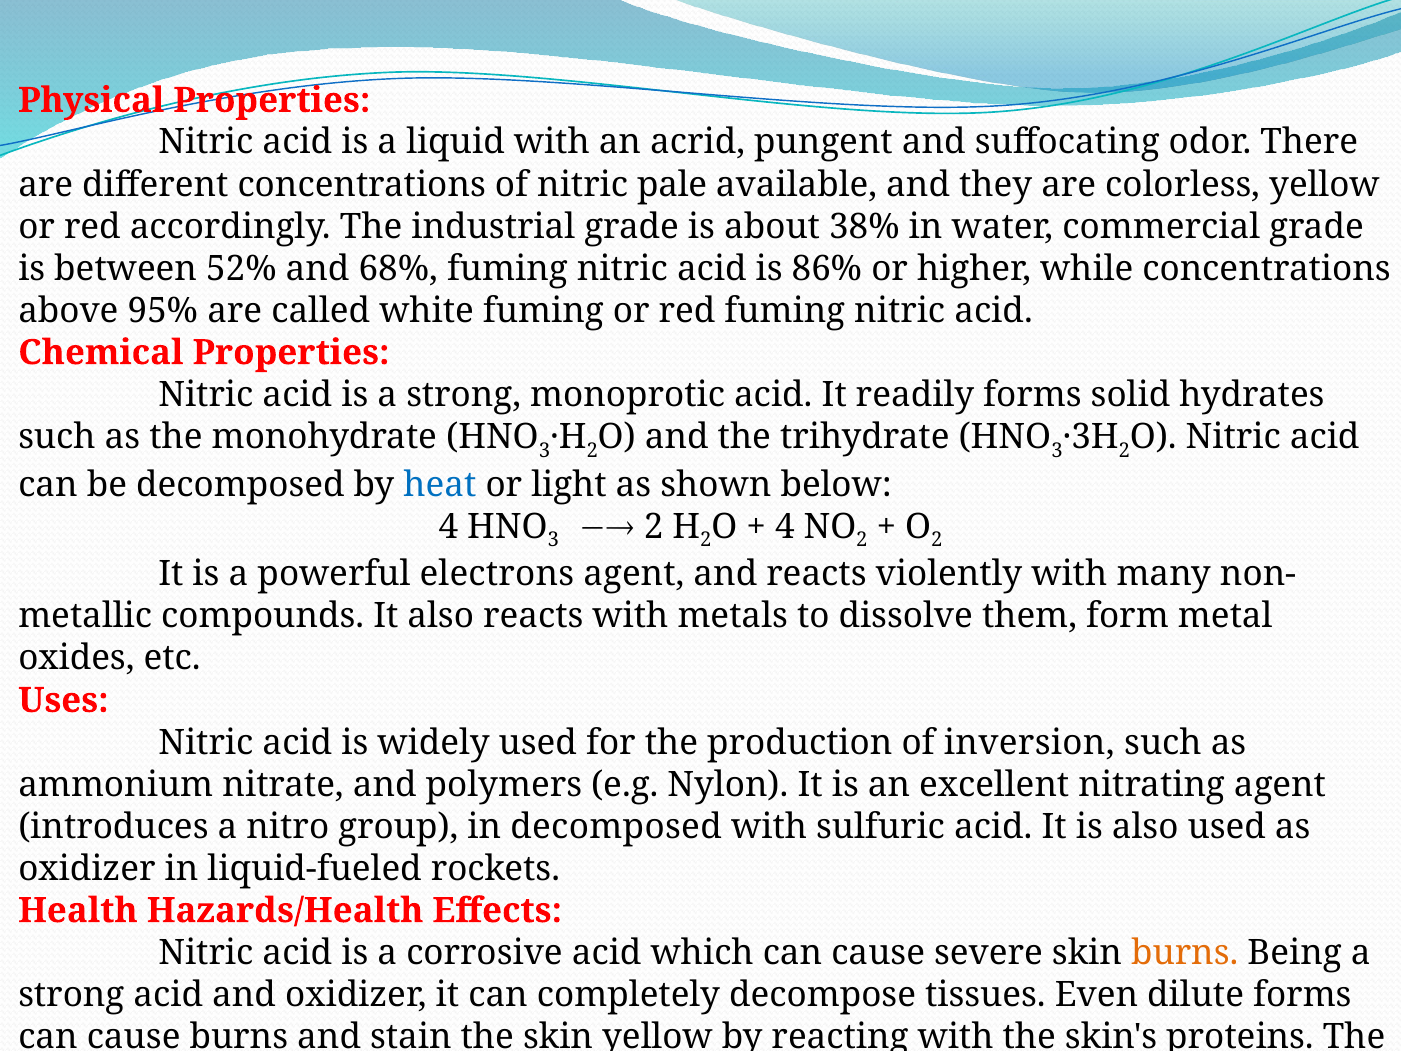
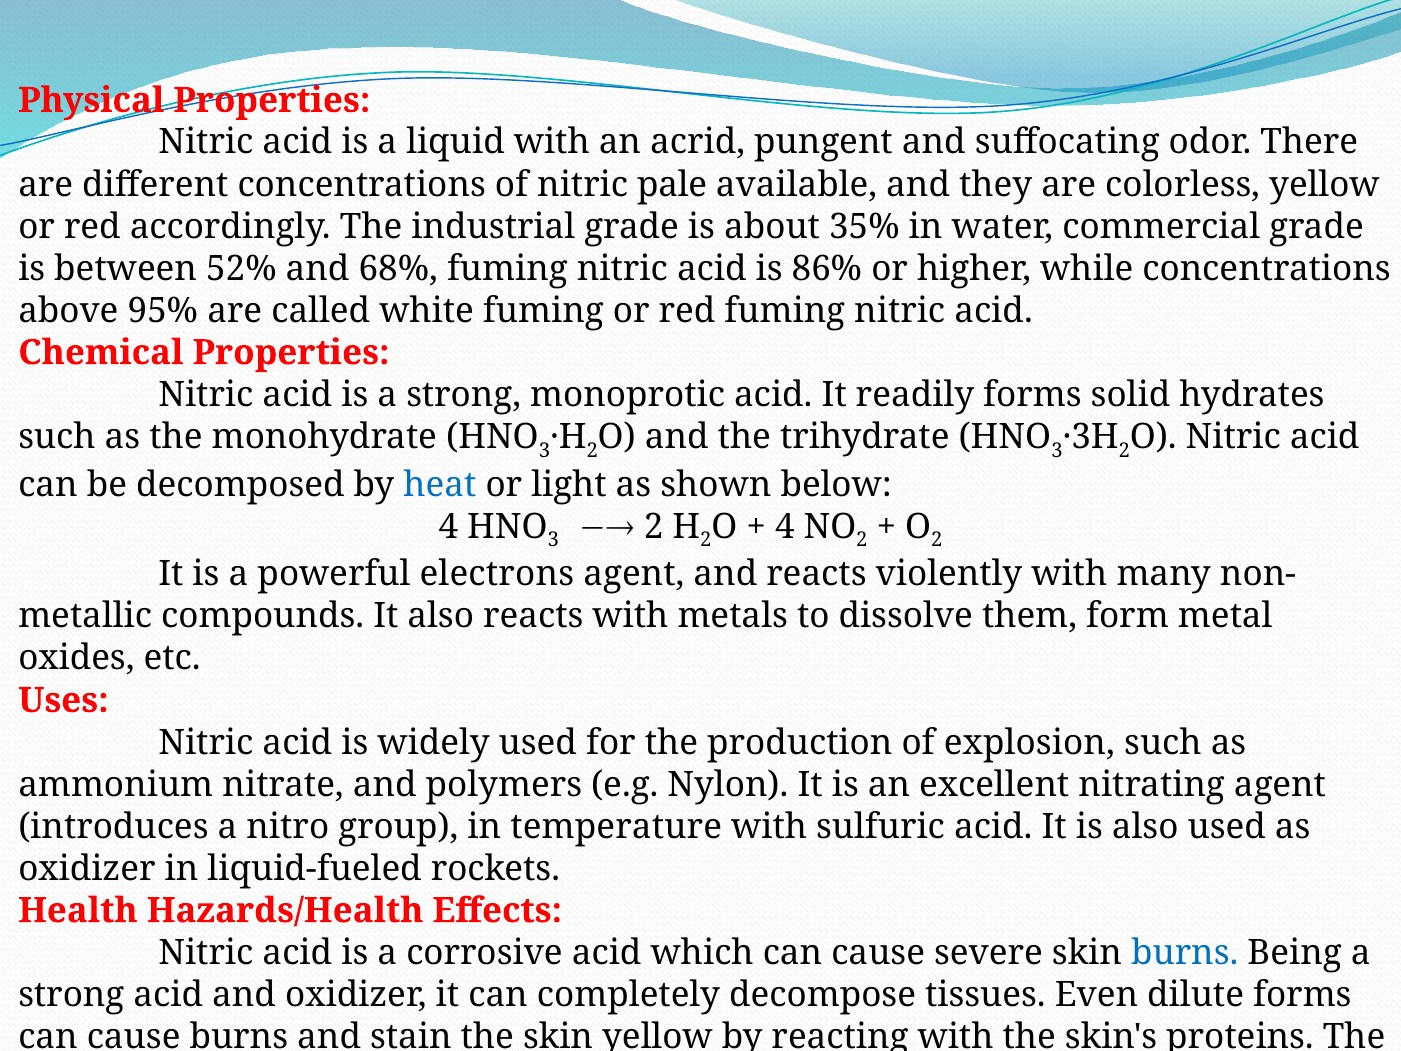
38%: 38% -> 35% (864, 226)
inversion: inversion -> explosion (1029, 742)
in decomposed: decomposed -> temperature (616, 826)
burns colour: orange -> blue (1185, 952)
